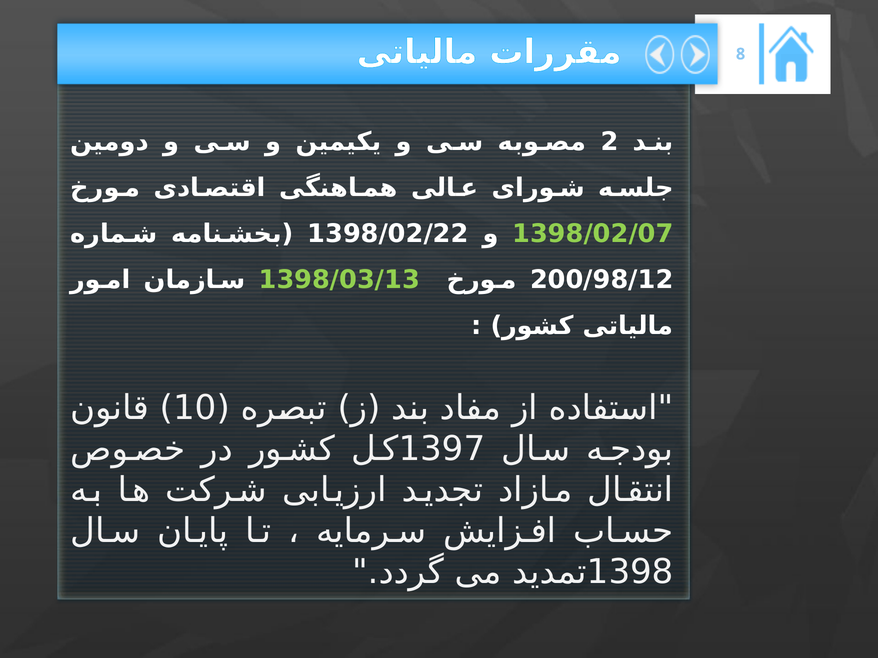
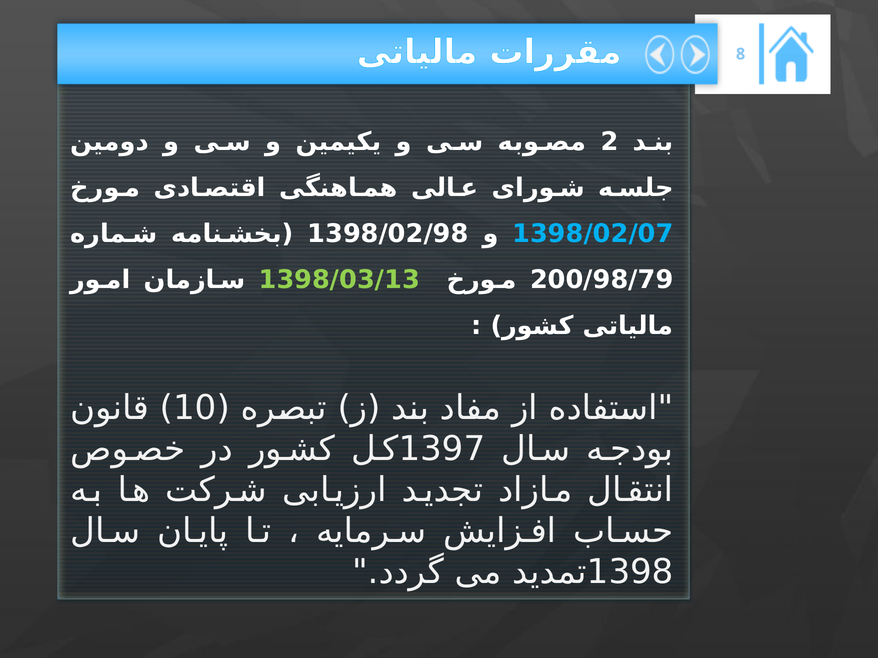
1398/02/22: 1398/02/22 -> 1398/02/98 (388, 234)
1398/02/07 colour: light green -> light blue (593, 234)
200/98/12: 200/98/12 -> 200/98/79 (602, 280)
